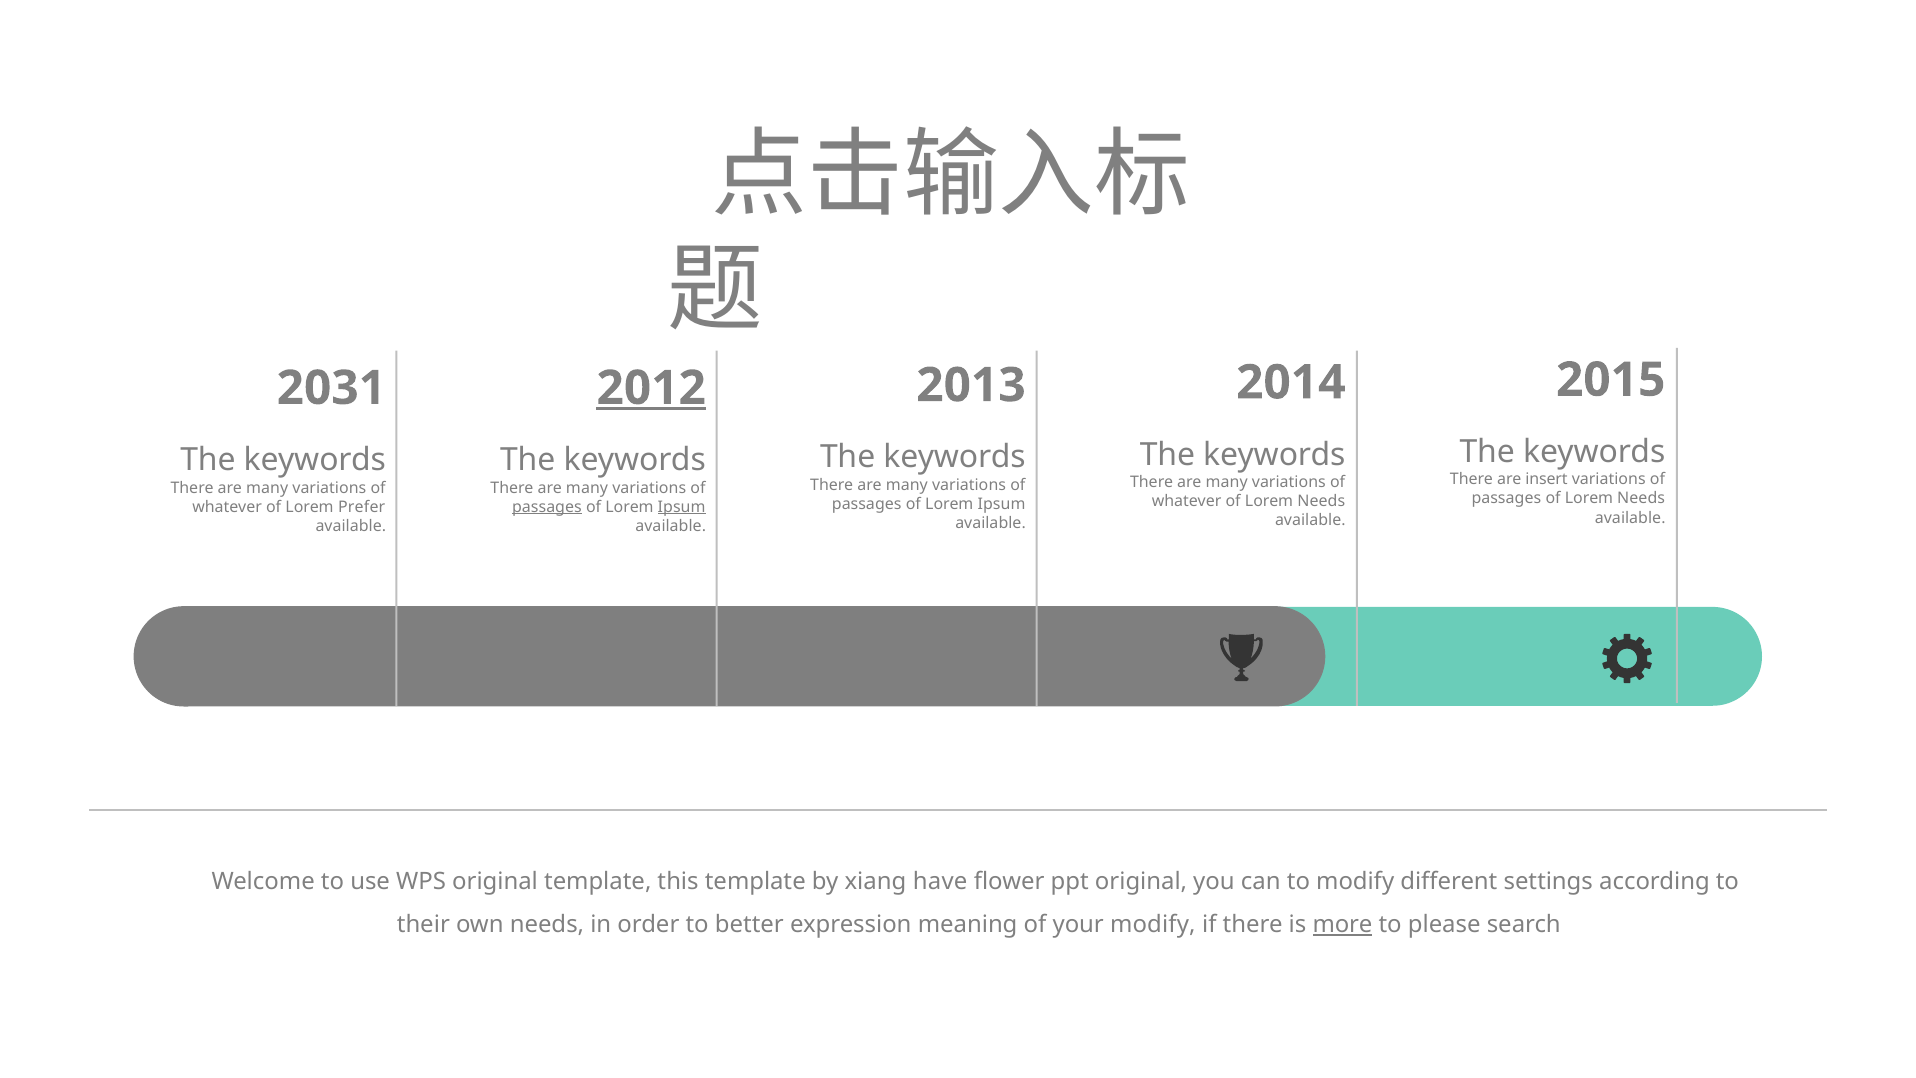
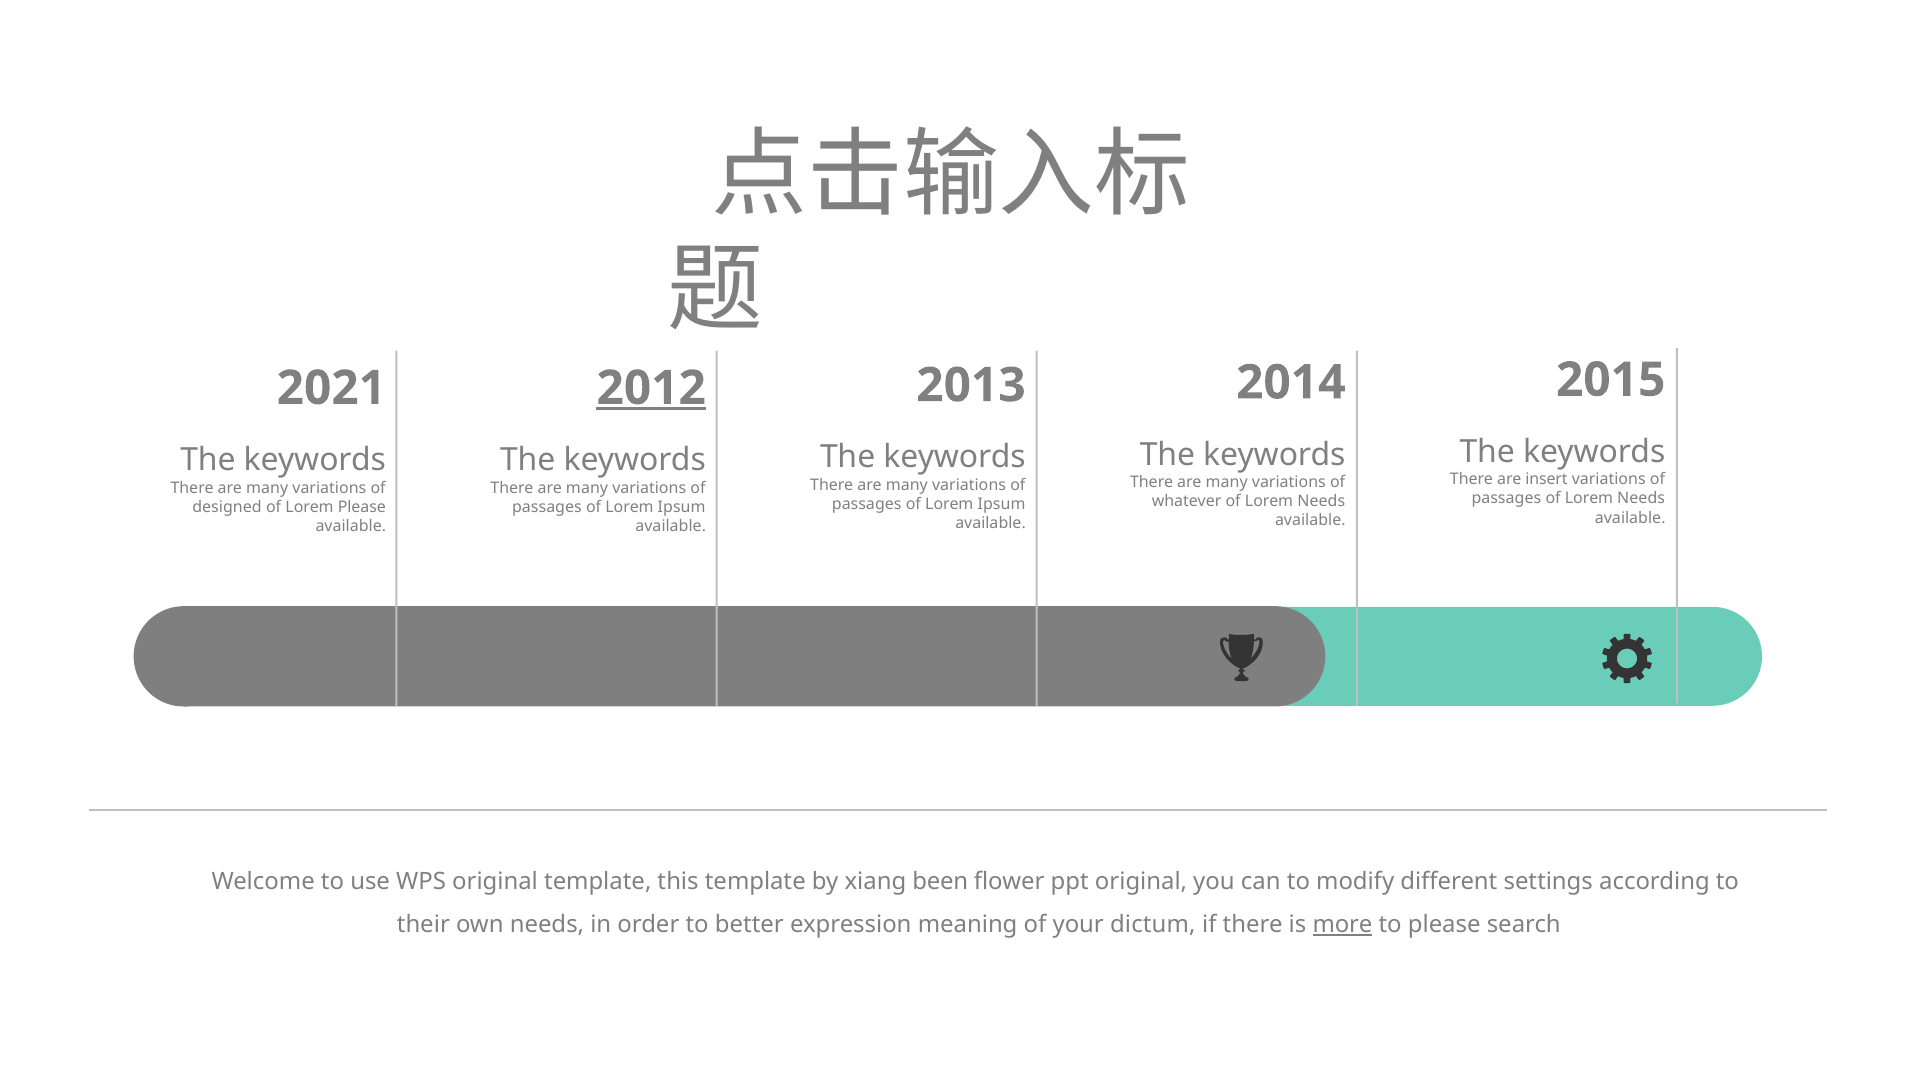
2031: 2031 -> 2021 (331, 388)
whatever: whatever -> designed (227, 507)
Lorem Prefer: Prefer -> Please (362, 507)
passages underline: present -> none (547, 507)
Ipsum underline: present -> none (682, 507)
have: have -> been (940, 881)
your modify: modify -> dictum (1153, 925)
